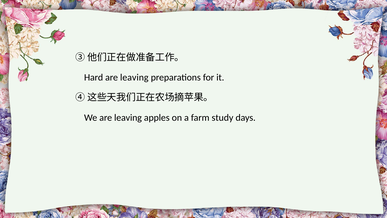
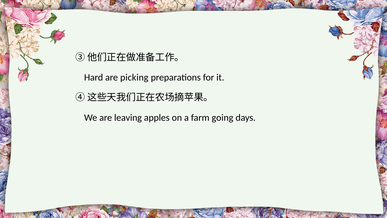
leaving: leaving -> picking (134, 77)
study: study -> going (222, 117)
